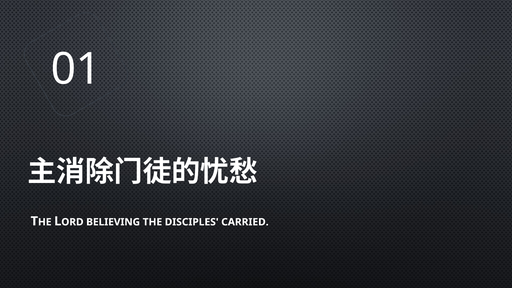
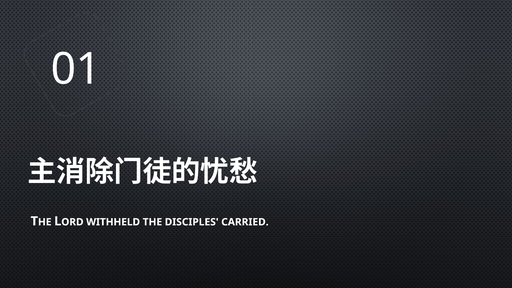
BELIEVING: BELIEVING -> WITHHELD (113, 222)
